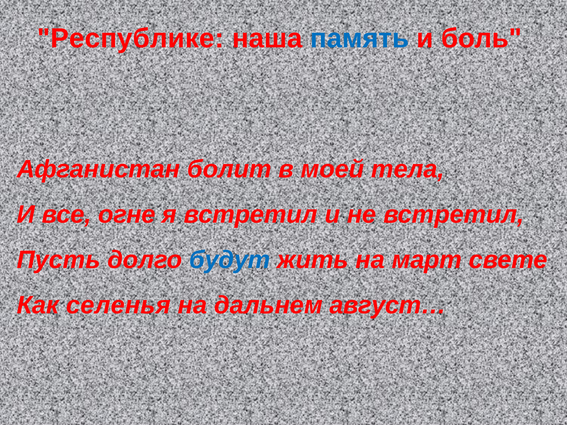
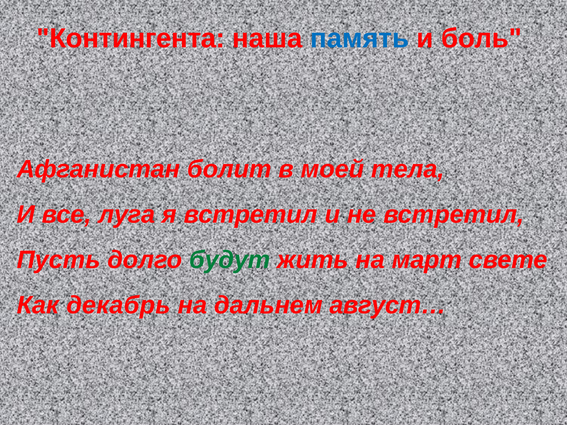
Республике: Республике -> Контингента (131, 38)
огне: огне -> луга (127, 215)
будут colour: blue -> green (230, 260)
селенья: селенья -> декабрь (118, 305)
